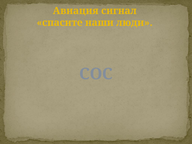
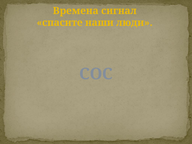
Авиация: Авиация -> Времена (76, 11)
